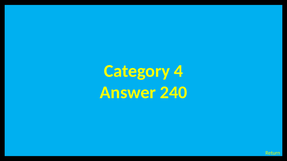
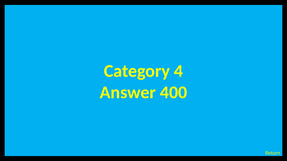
240: 240 -> 400 (174, 93)
